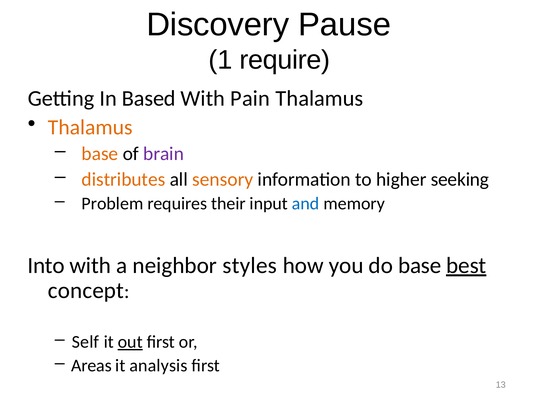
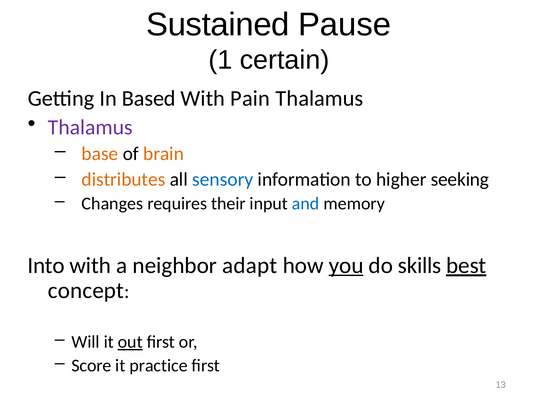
Discovery: Discovery -> Sustained (218, 25)
require: require -> certain (285, 60)
Thalamus colour: orange -> purple (90, 127)
brain colour: purple -> orange (164, 154)
sensory colour: orange -> blue (223, 180)
Problem: Problem -> Changes (112, 204)
styles: styles -> adapt (250, 266)
you underline: none -> present (346, 266)
do base: base -> skills (420, 266)
Self: Self -> Will (86, 342)
Areas: Areas -> Score (91, 366)
analysis: analysis -> practice (159, 366)
